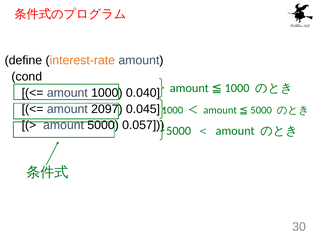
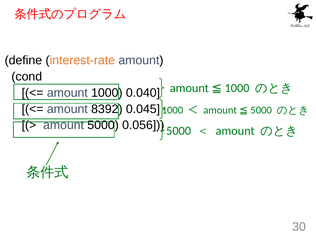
2097: 2097 -> 8392 (107, 109)
0.057: 0.057 -> 0.056 (143, 125)
